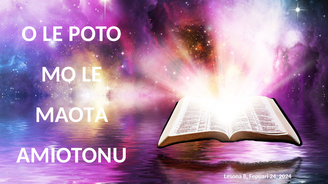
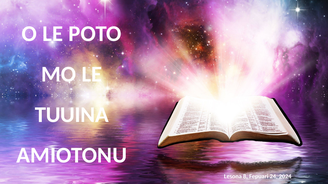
MAOTA: MAOTA -> TUUINA (72, 115)
